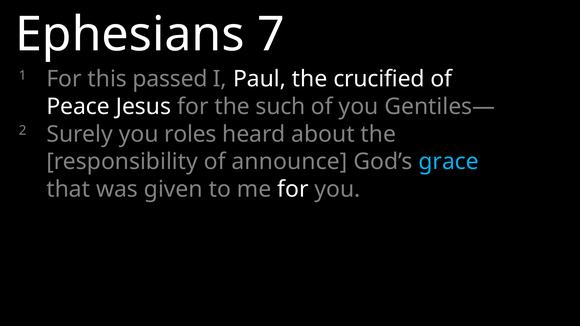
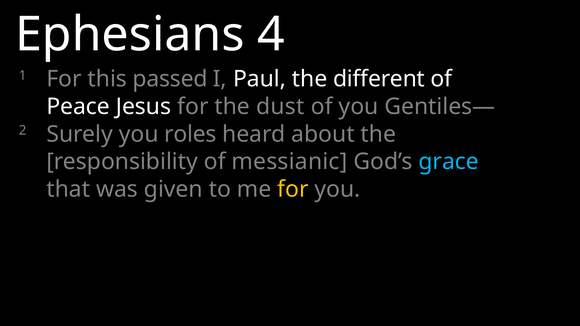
7: 7 -> 4 (271, 35)
crucified: crucified -> different (379, 79)
such: such -> dust (280, 107)
announce: announce -> messianic (289, 162)
for colour: white -> yellow (293, 189)
